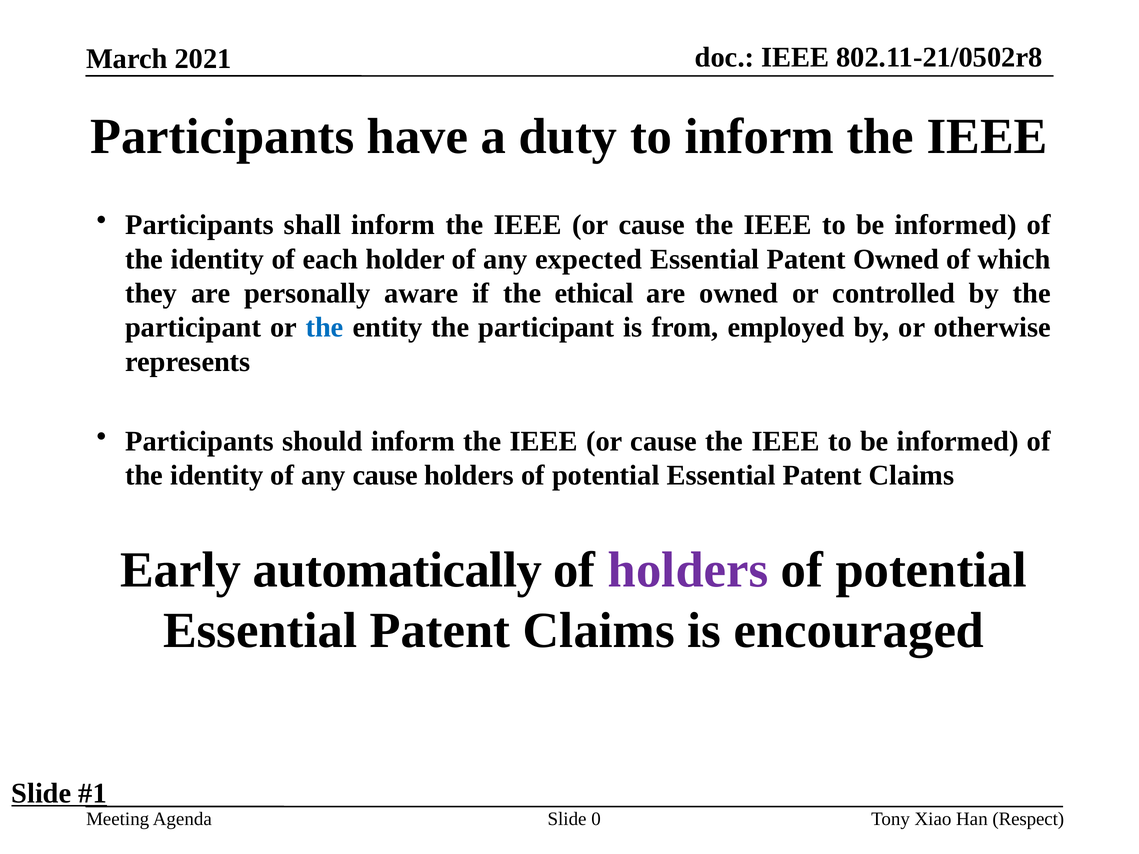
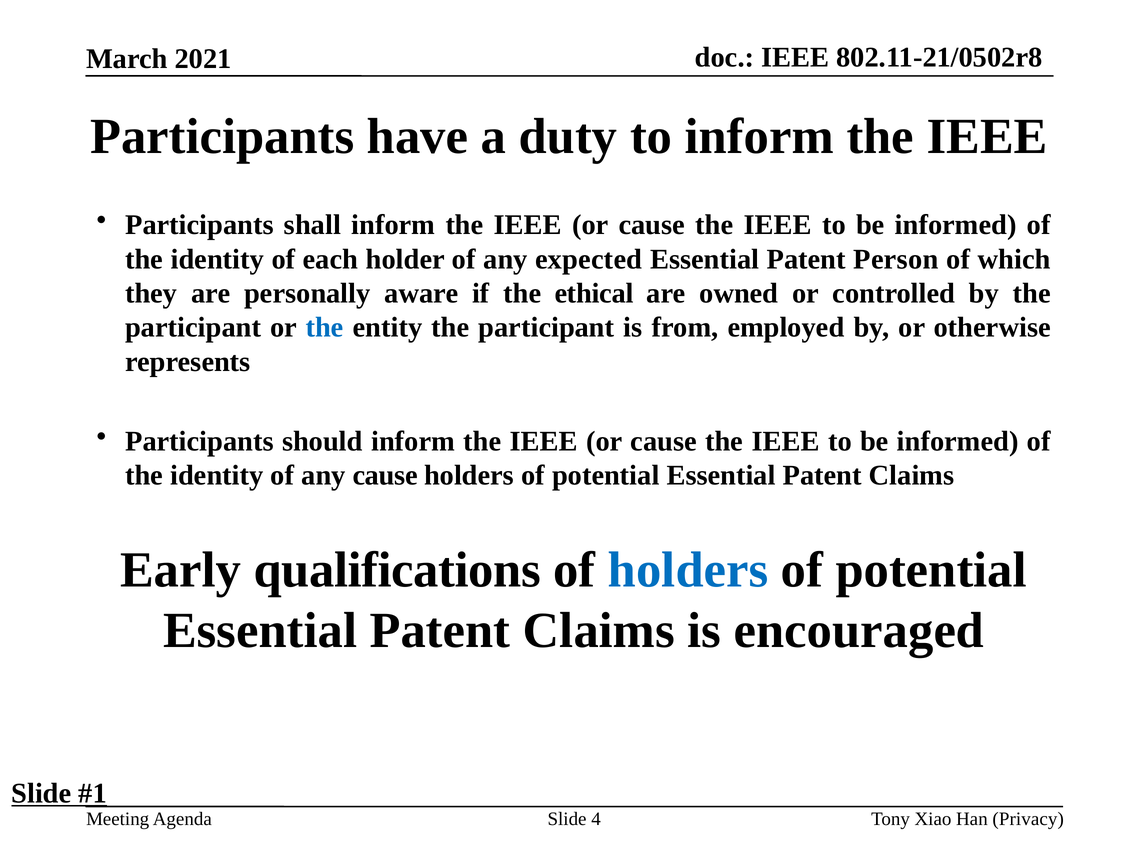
Patent Owned: Owned -> Person (896, 259)
automatically: automatically -> qualifications (397, 570)
holders colour: purple -> blue (688, 570)
0: 0 -> 4 (596, 819)
Respect: Respect -> Privacy (1028, 819)
